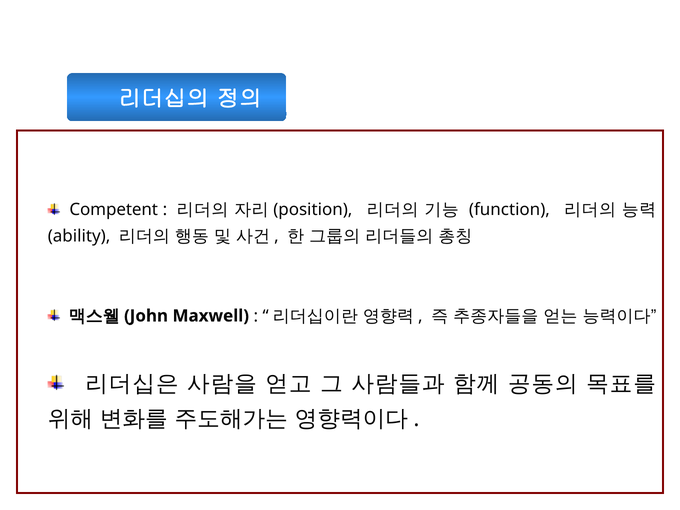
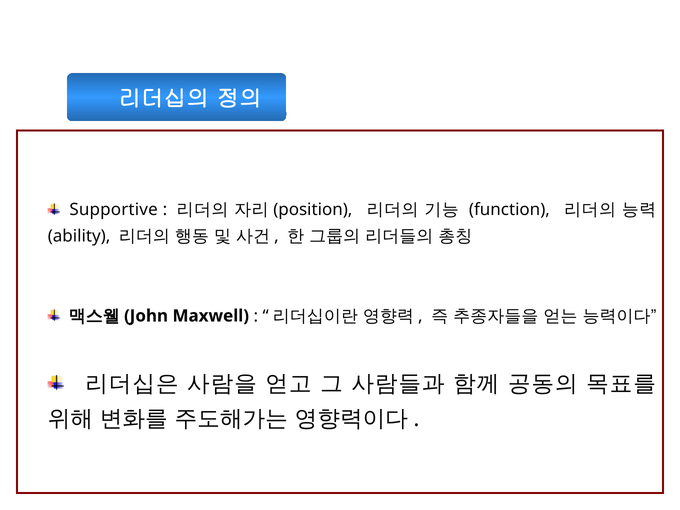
Competent: Competent -> Supportive (114, 210)
